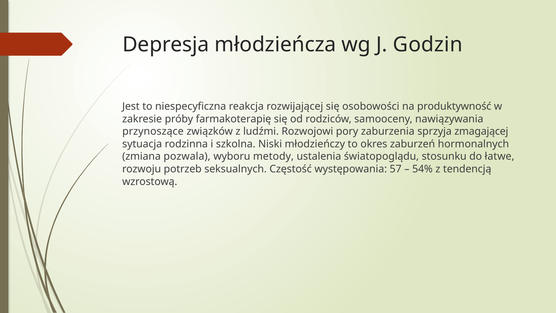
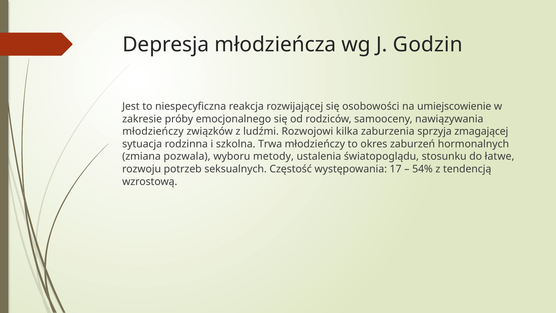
produktywność: produktywność -> umiejscowienie (454, 106)
farmakoterapię: farmakoterapię -> emocjonalnego (234, 119)
przynoszące: przynoszące -> młodzieńczy (153, 131)
pory: pory -> kilka (347, 131)
Niski: Niski -> Trwa (270, 144)
57: 57 -> 17 (396, 169)
